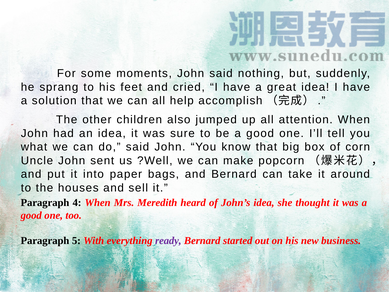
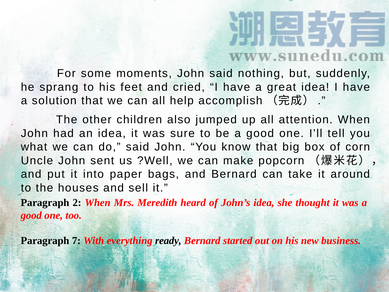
4: 4 -> 2 (77, 203)
5: 5 -> 7 (76, 240)
ready colour: purple -> black (168, 240)
